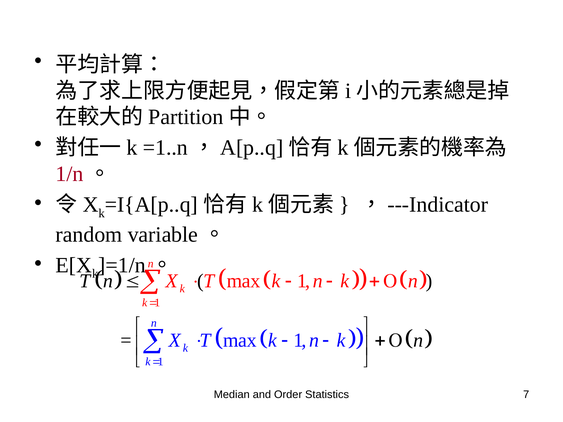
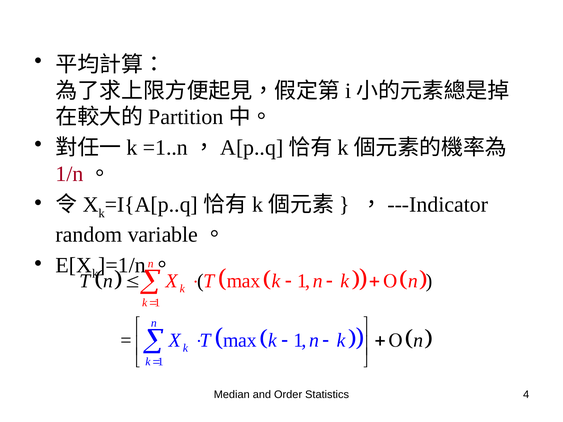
7: 7 -> 4 (526, 395)
